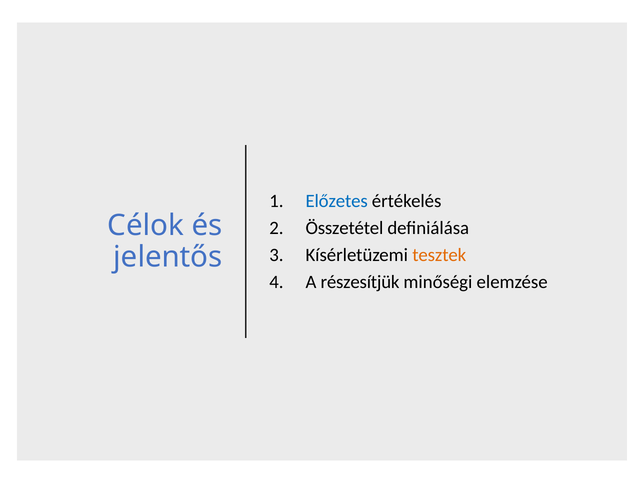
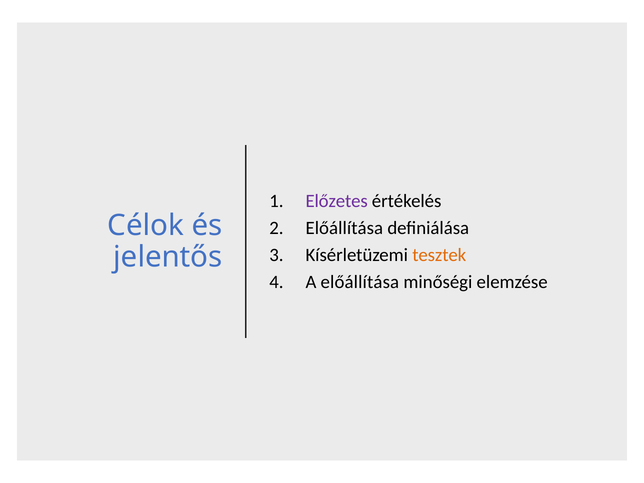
Előzetes colour: blue -> purple (337, 201)
Összetétel: Összetétel -> Előállítása (344, 228)
A részesítjük: részesítjük -> előállítása (360, 282)
